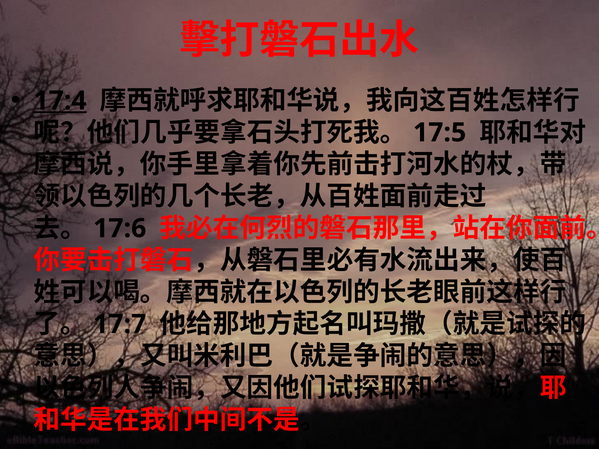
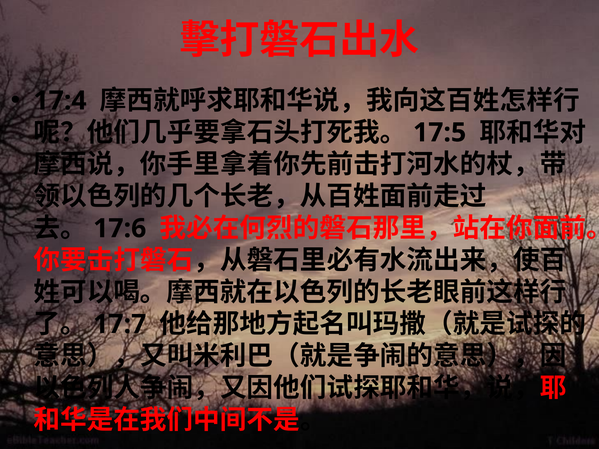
17:4 underline: present -> none (60, 101)
